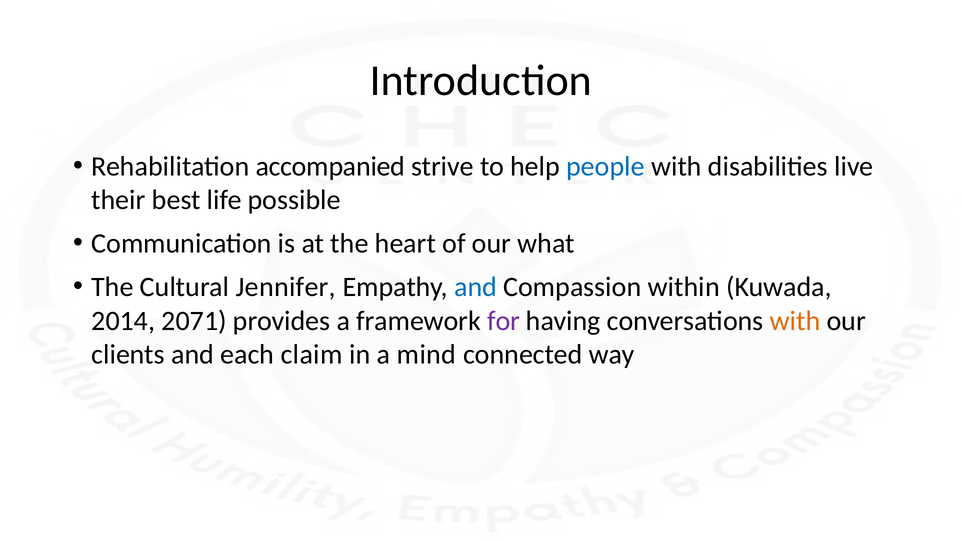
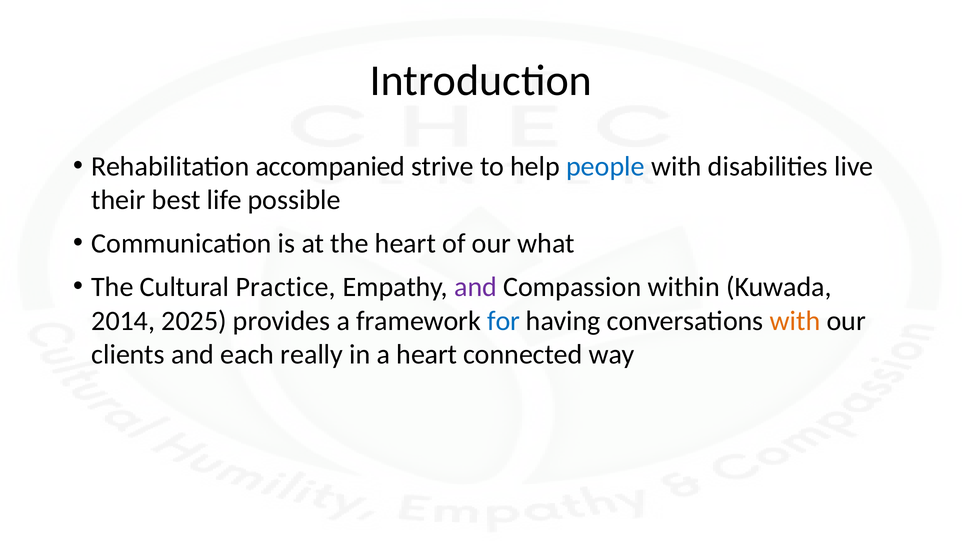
Jennifer: Jennifer -> Practice (286, 287)
and colour: blue -> purple (476, 287)
2071: 2071 -> 2025 (194, 321)
for colour: purple -> blue (504, 321)
claim: claim -> really (312, 354)
a mind: mind -> heart (427, 354)
